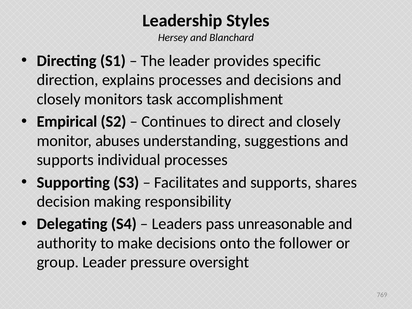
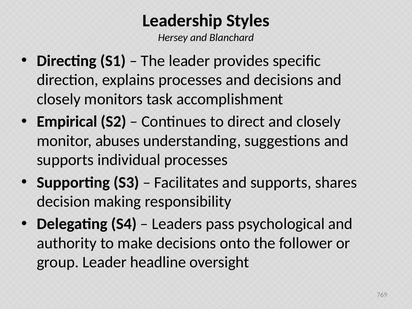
unreasonable: unreasonable -> psychological (281, 224)
pressure: pressure -> headline (158, 262)
